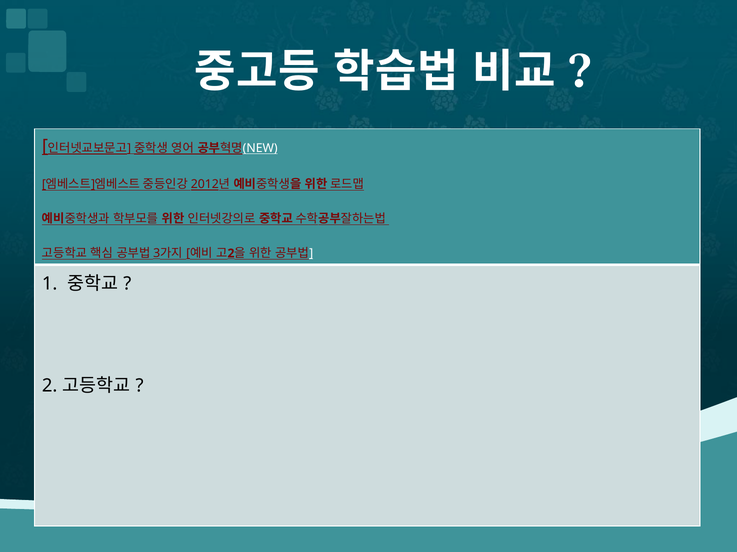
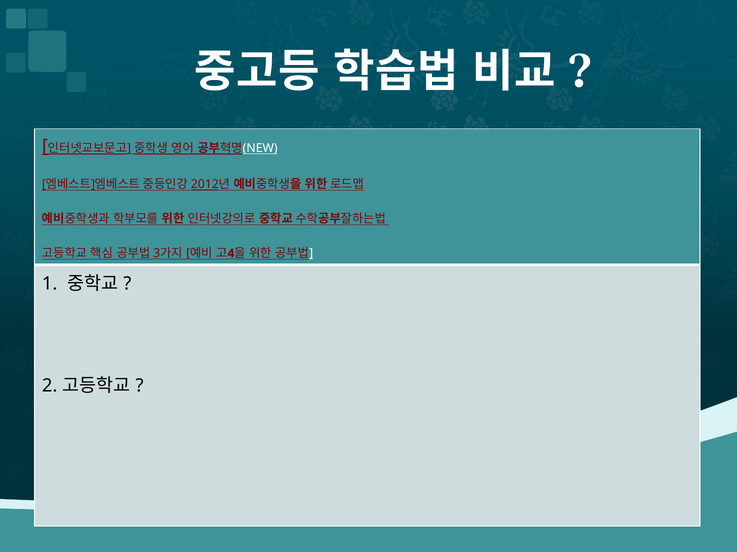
2: 2 -> 4 (231, 254)
